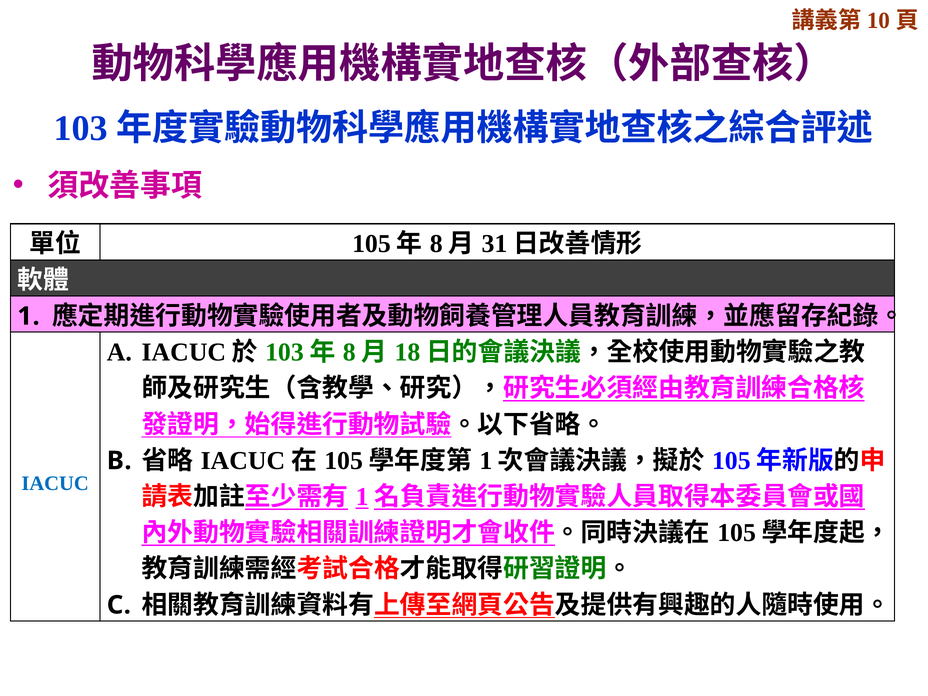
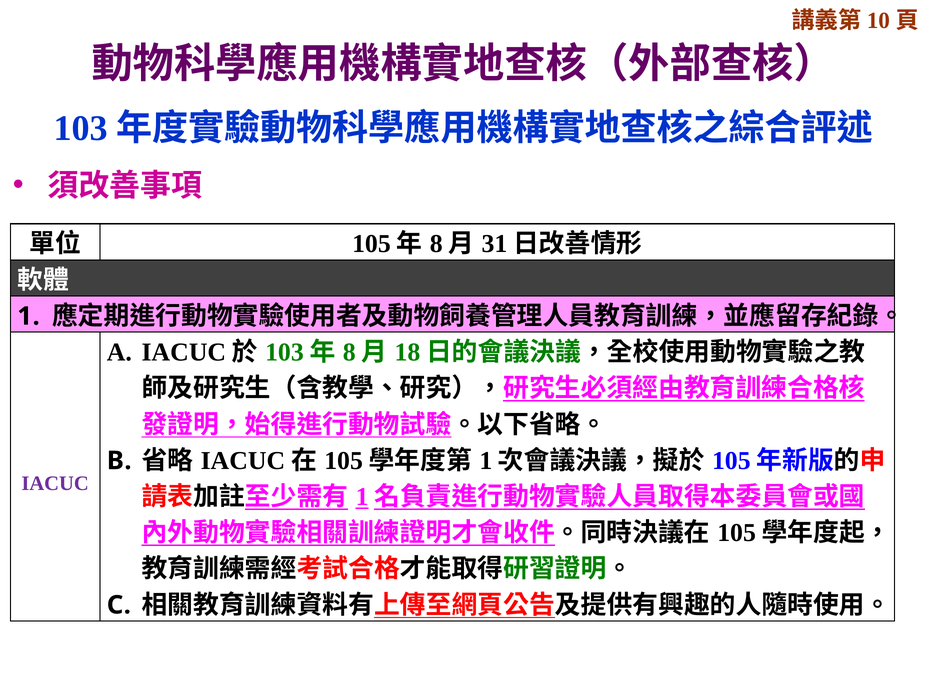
IACUC colour: blue -> purple (55, 483)
